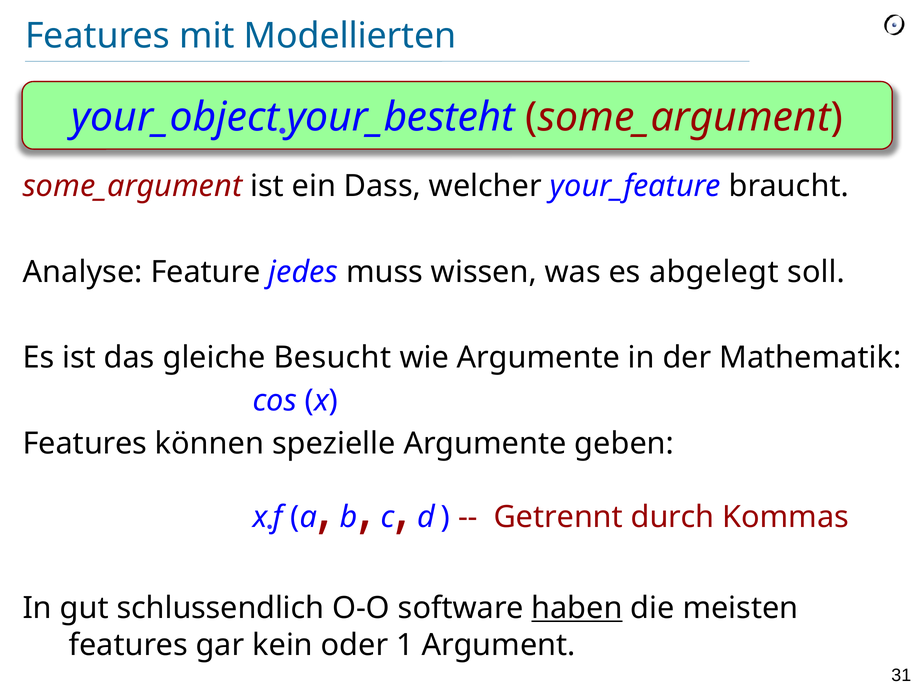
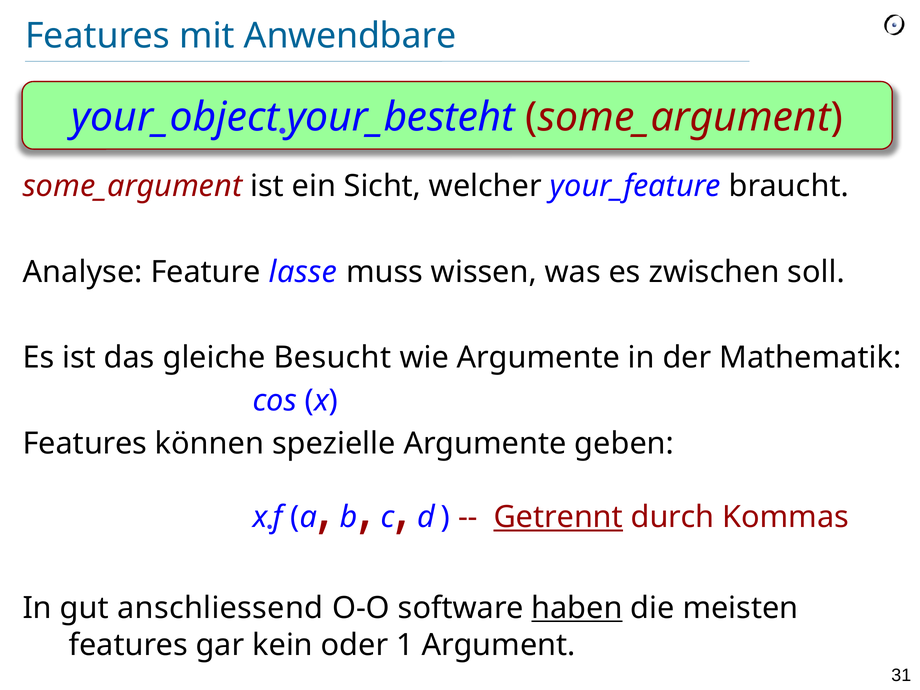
Modellierten: Modellierten -> Anwendbare (350, 36)
Dass: Dass -> Sicht (382, 186)
jedes: jedes -> lasse (303, 272)
abgelegt: abgelegt -> zwischen (714, 272)
Getrennt underline: none -> present (558, 517)
schlussendlich: schlussendlich -> anschliessend (220, 608)
